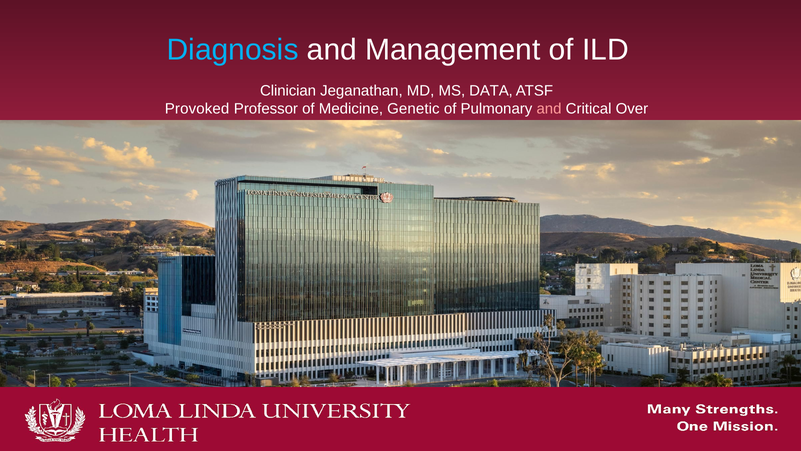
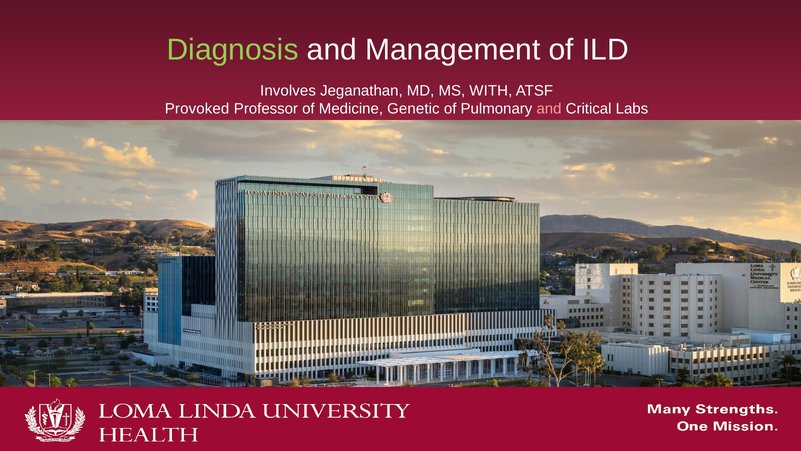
Diagnosis colour: light blue -> light green (233, 50)
Clinician: Clinician -> Involves (288, 91)
DATA: DATA -> WITH (491, 91)
Over: Over -> Labs (632, 109)
